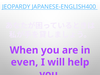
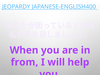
even: even -> from (24, 62)
